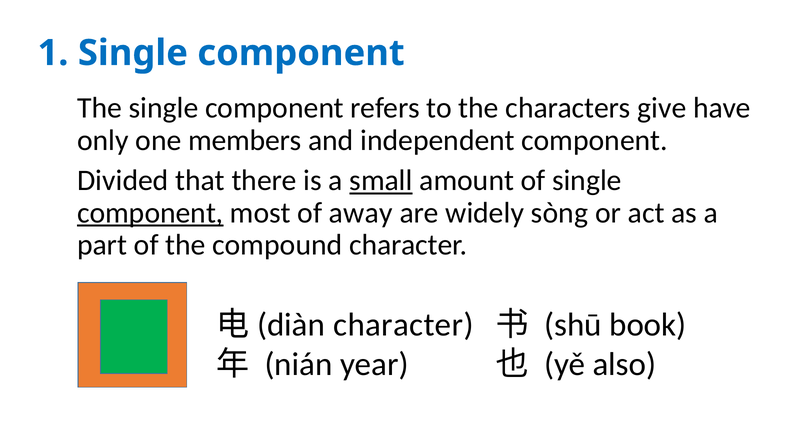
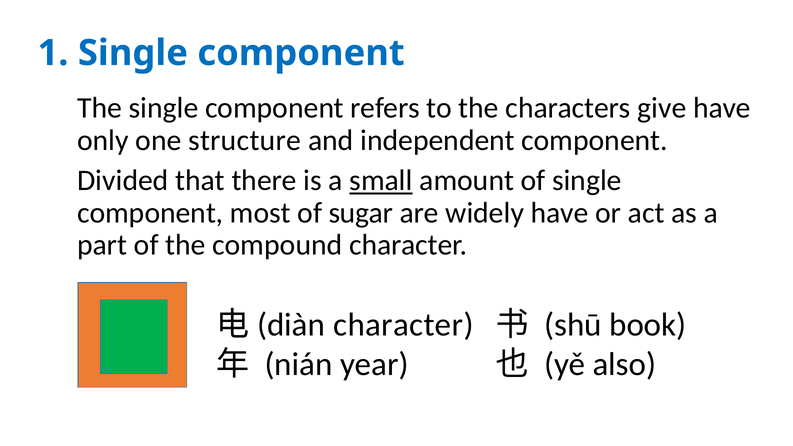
members: members -> structure (245, 140)
component underline: present -> none (150, 213)
away: away -> sugar (361, 213)
widely sòng: sòng -> have (560, 213)
